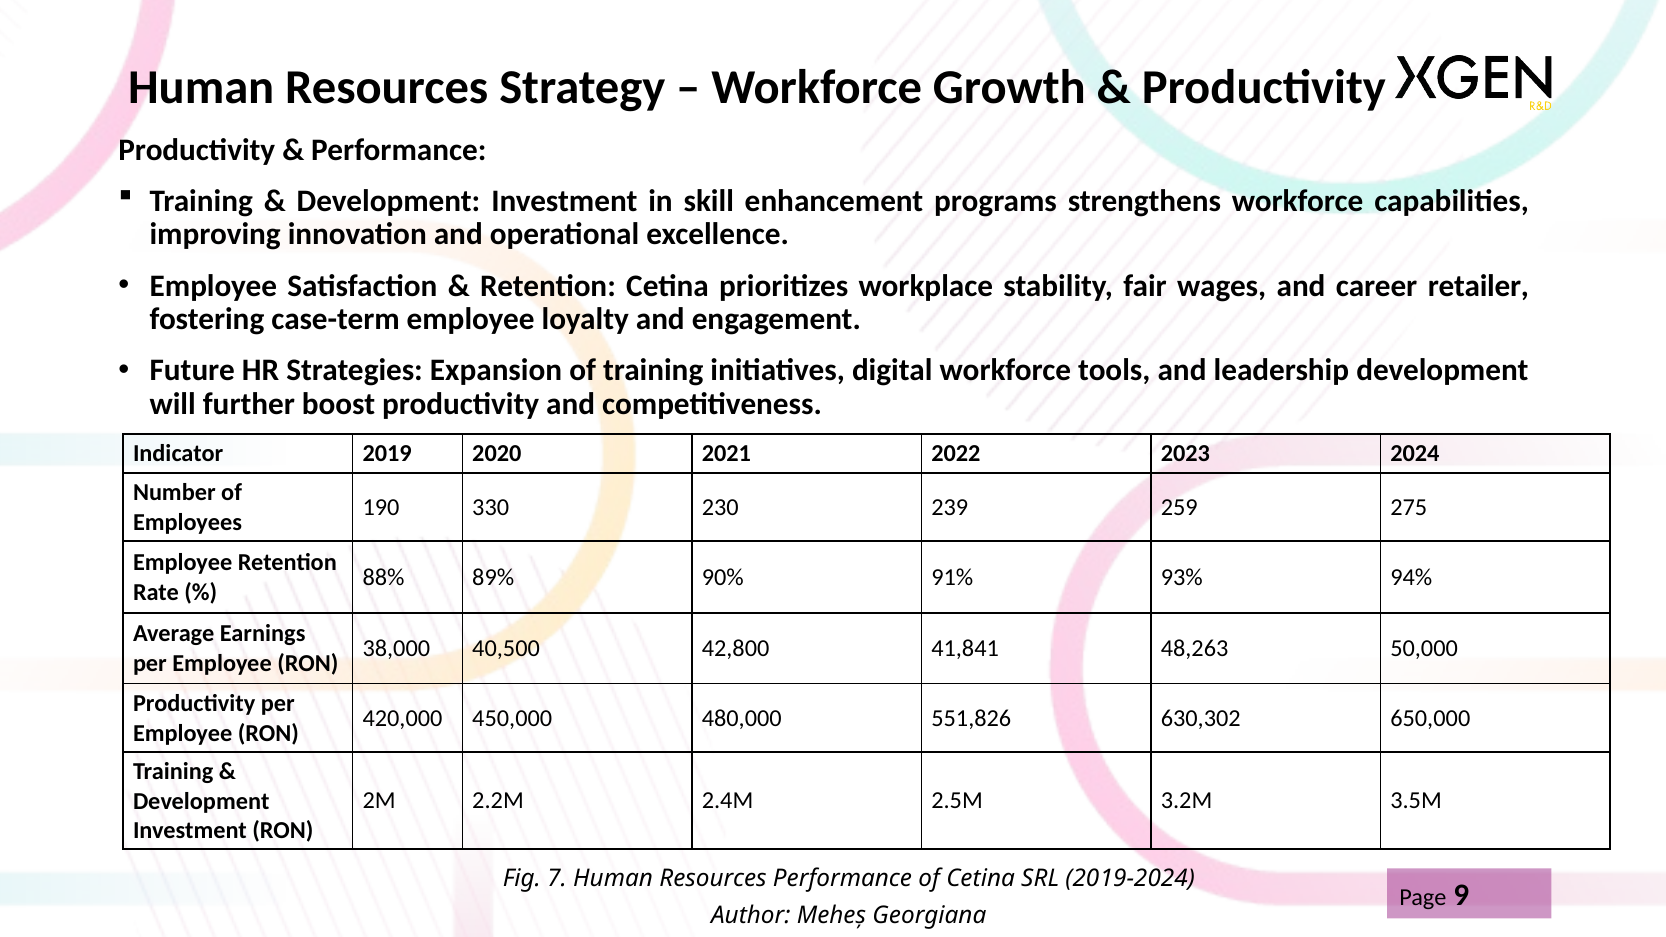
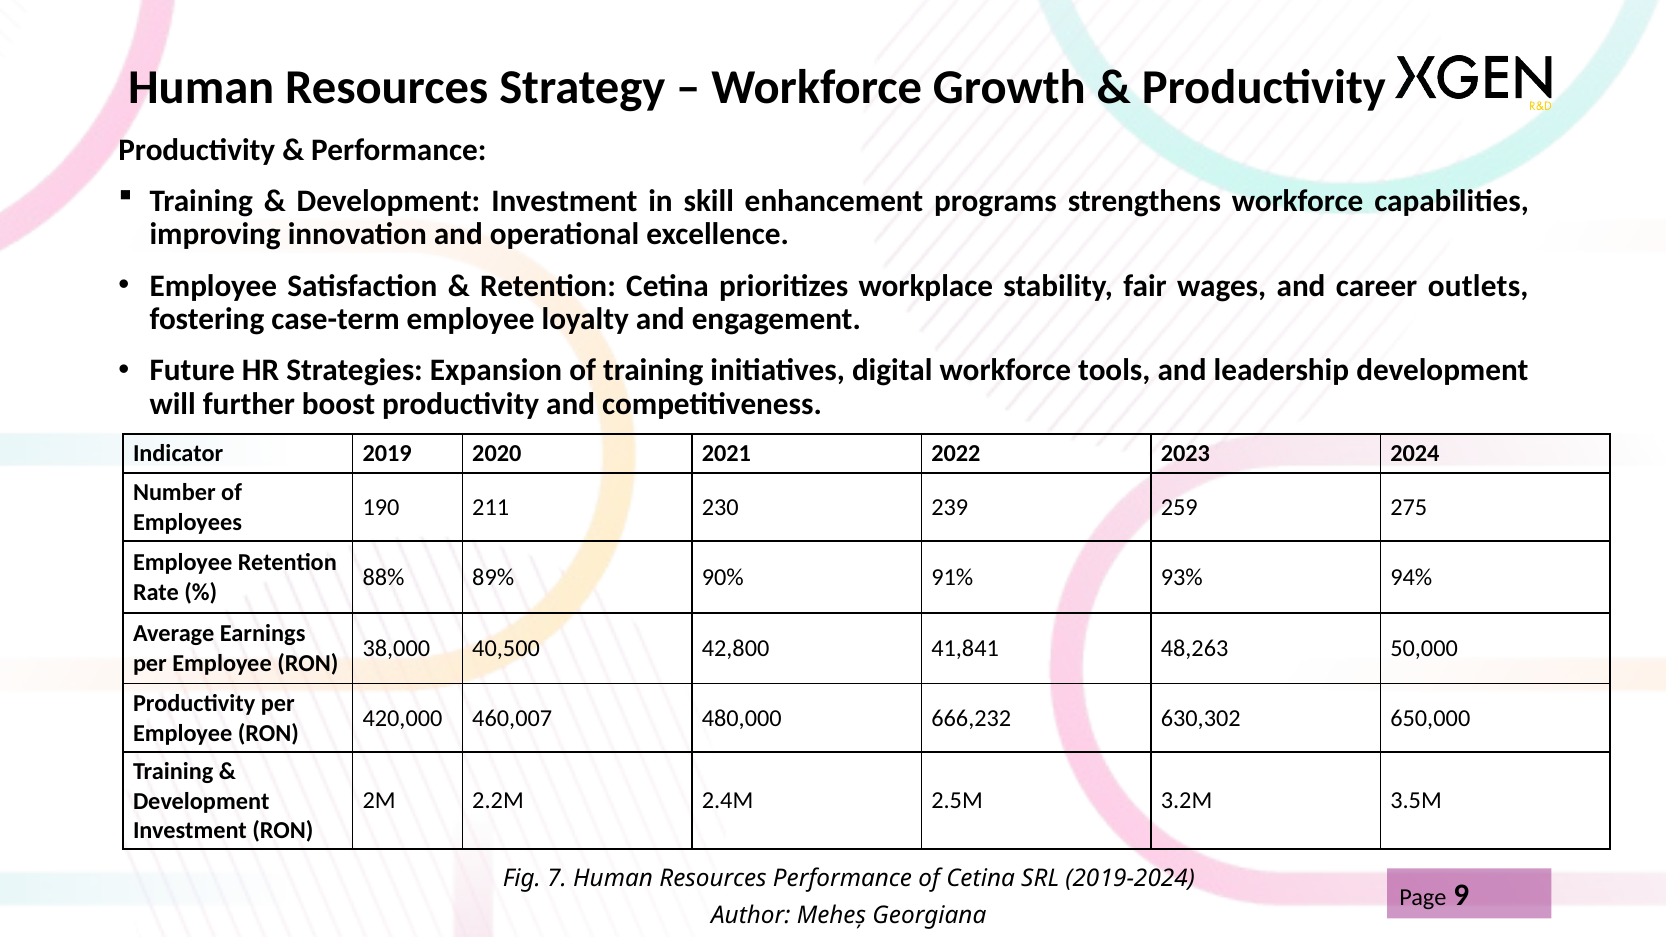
retailer: retailer -> outlets (1478, 286)
330: 330 -> 211 (491, 507)
450,000: 450,000 -> 460,007 (512, 718)
551,826: 551,826 -> 666,232 (971, 718)
